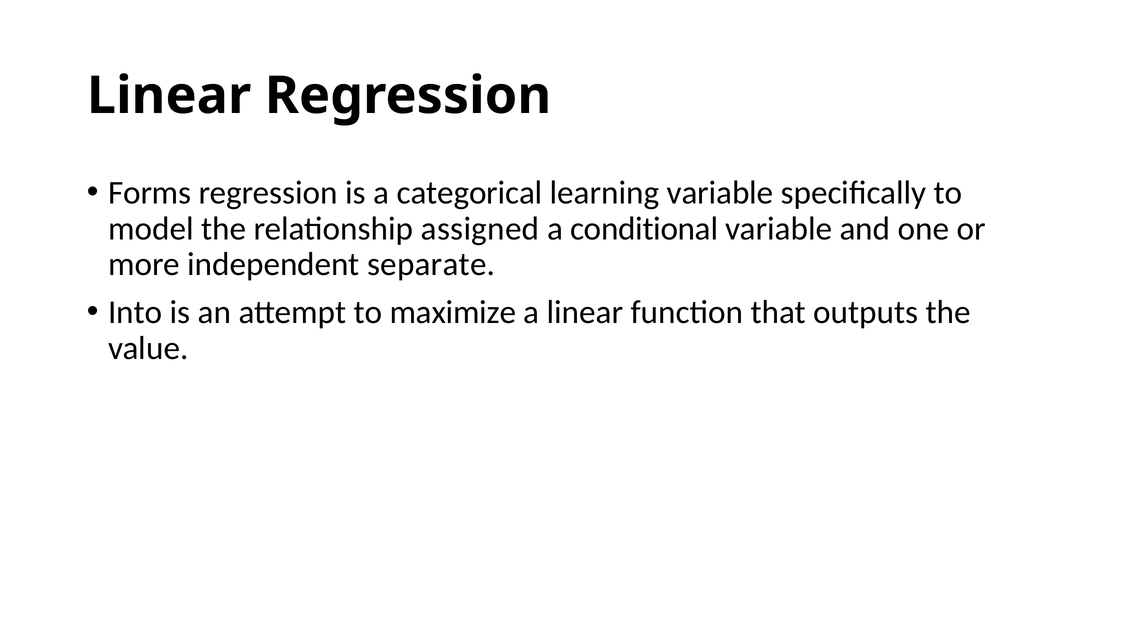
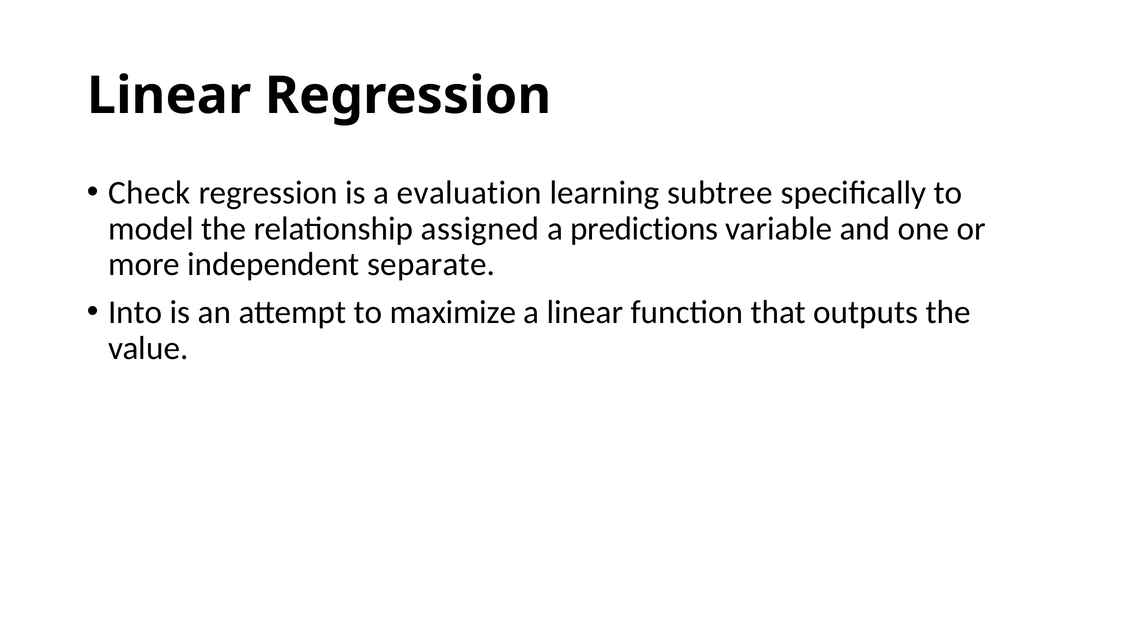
Forms: Forms -> Check (149, 193)
categorical: categorical -> evaluation (469, 193)
learning variable: variable -> subtree (720, 193)
conditional: conditional -> predictions (644, 228)
